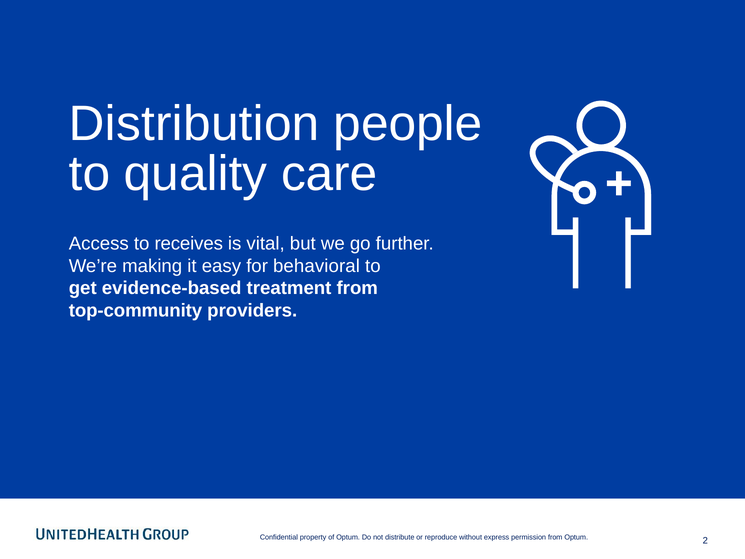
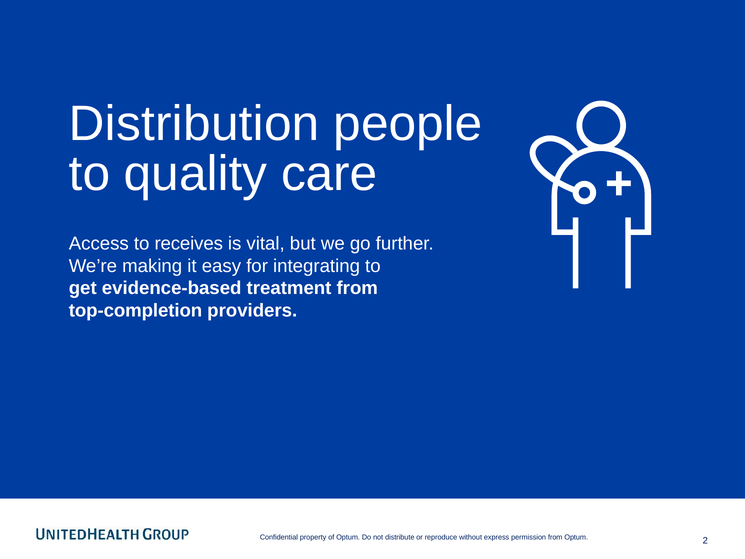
behavioral: behavioral -> integrating (317, 266)
top-community: top-community -> top-completion (135, 310)
